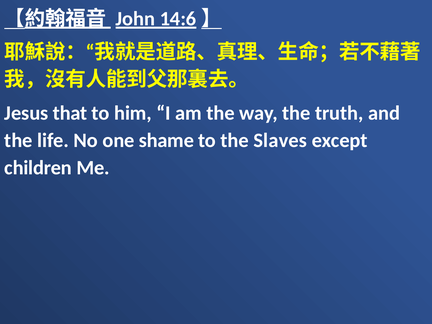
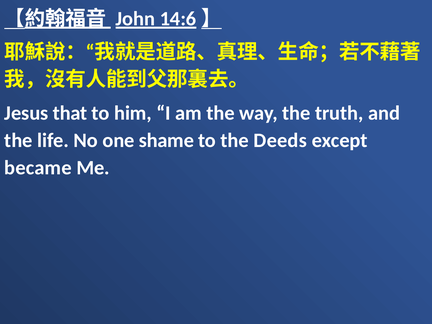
Slaves: Slaves -> Deeds (280, 140)
children: children -> became (38, 168)
